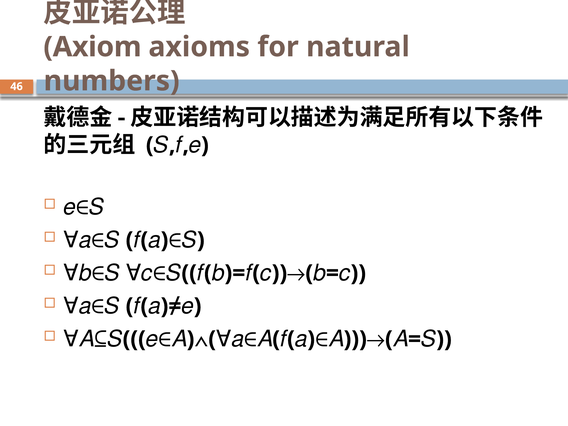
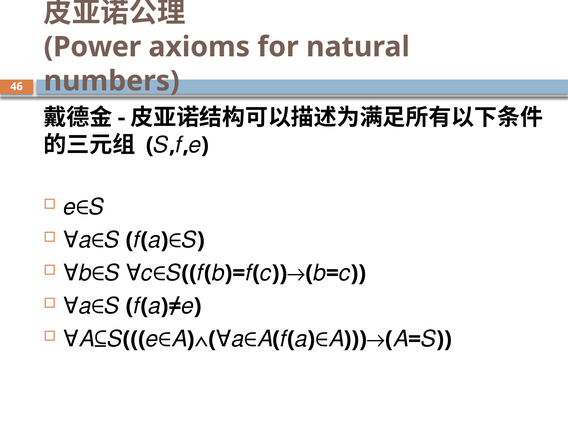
Axiom: Axiom -> Power (92, 47)
